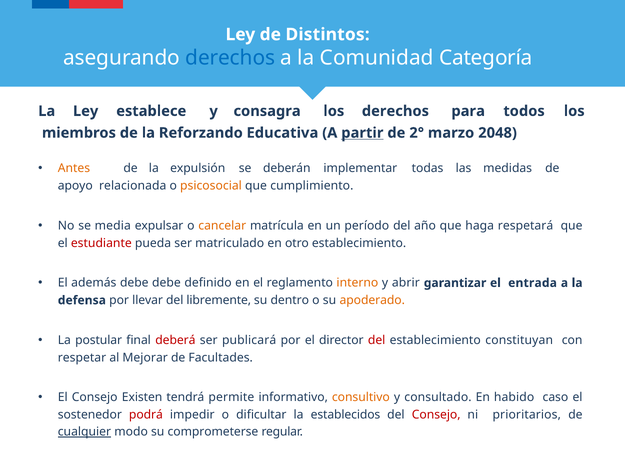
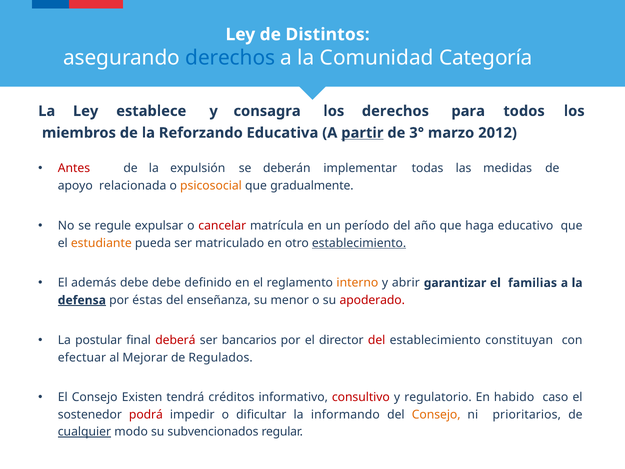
2°: 2° -> 3° (417, 133)
2048: 2048 -> 2012 (498, 133)
Antes colour: orange -> red (74, 168)
cumplimiento: cumplimiento -> gradualmente (312, 186)
media: media -> regule (113, 226)
cancelar colour: orange -> red (222, 226)
respetará: respetará -> educativo (526, 226)
estudiante colour: red -> orange (101, 243)
establecimiento underline: none -> present (359, 243)
entrada: entrada -> familias (533, 283)
defensa underline: none -> present (82, 300)
llevar: llevar -> éstas (147, 300)
libremente: libremente -> enseñanza (219, 300)
dentro: dentro -> menor (290, 300)
apoderado colour: orange -> red (372, 300)
publicará: publicará -> bancarios (249, 340)
respetar: respetar -> efectuar (82, 357)
Facultades: Facultades -> Regulados (221, 357)
permite: permite -> créditos (231, 397)
consultivo colour: orange -> red (361, 397)
consultado: consultado -> regulatorio (438, 397)
establecidos: establecidos -> informando (345, 414)
Consejo colour: red -> orange (436, 414)
comprometerse: comprometerse -> subvencionados (213, 432)
